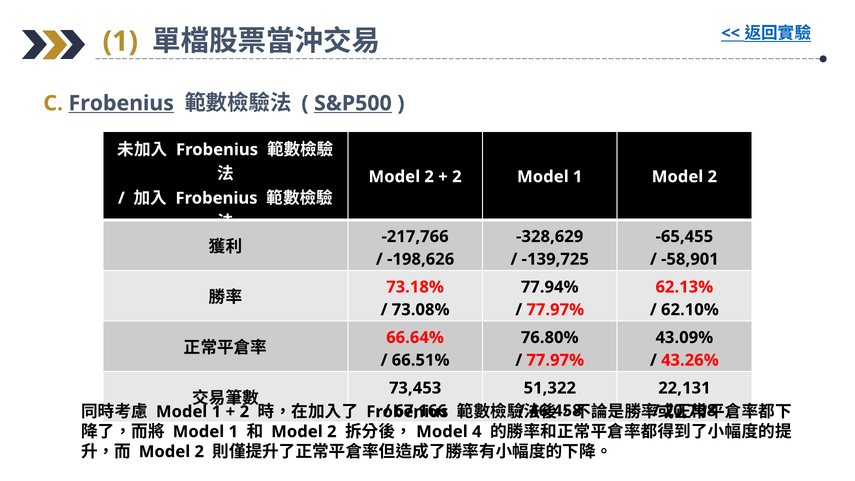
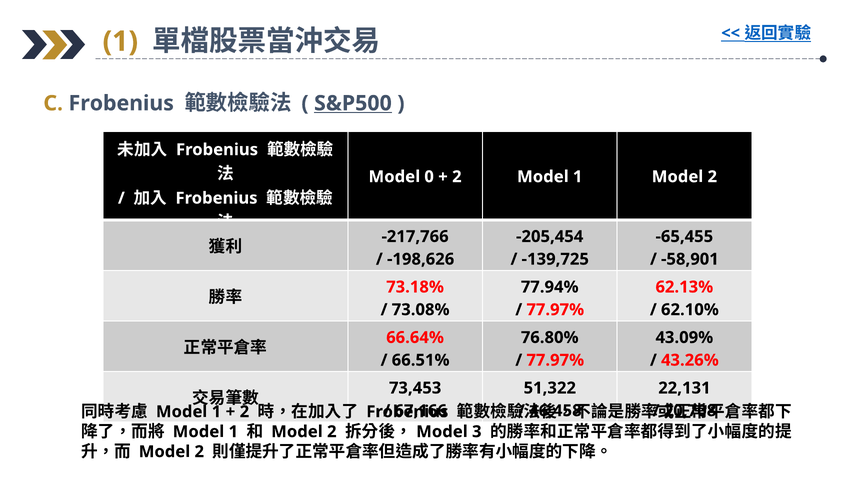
Frobenius underline: present -> none (121, 103)
2: 2 -> 0 (429, 177)
-328,629: -328,629 -> -205,454 (550, 237)
4: 4 -> 3 (477, 432)
